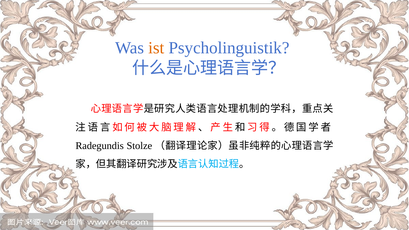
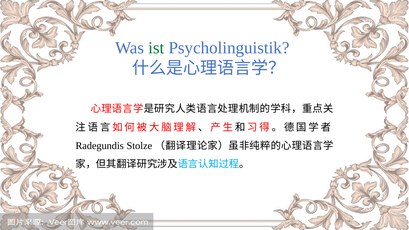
ist colour: orange -> green (156, 48)
